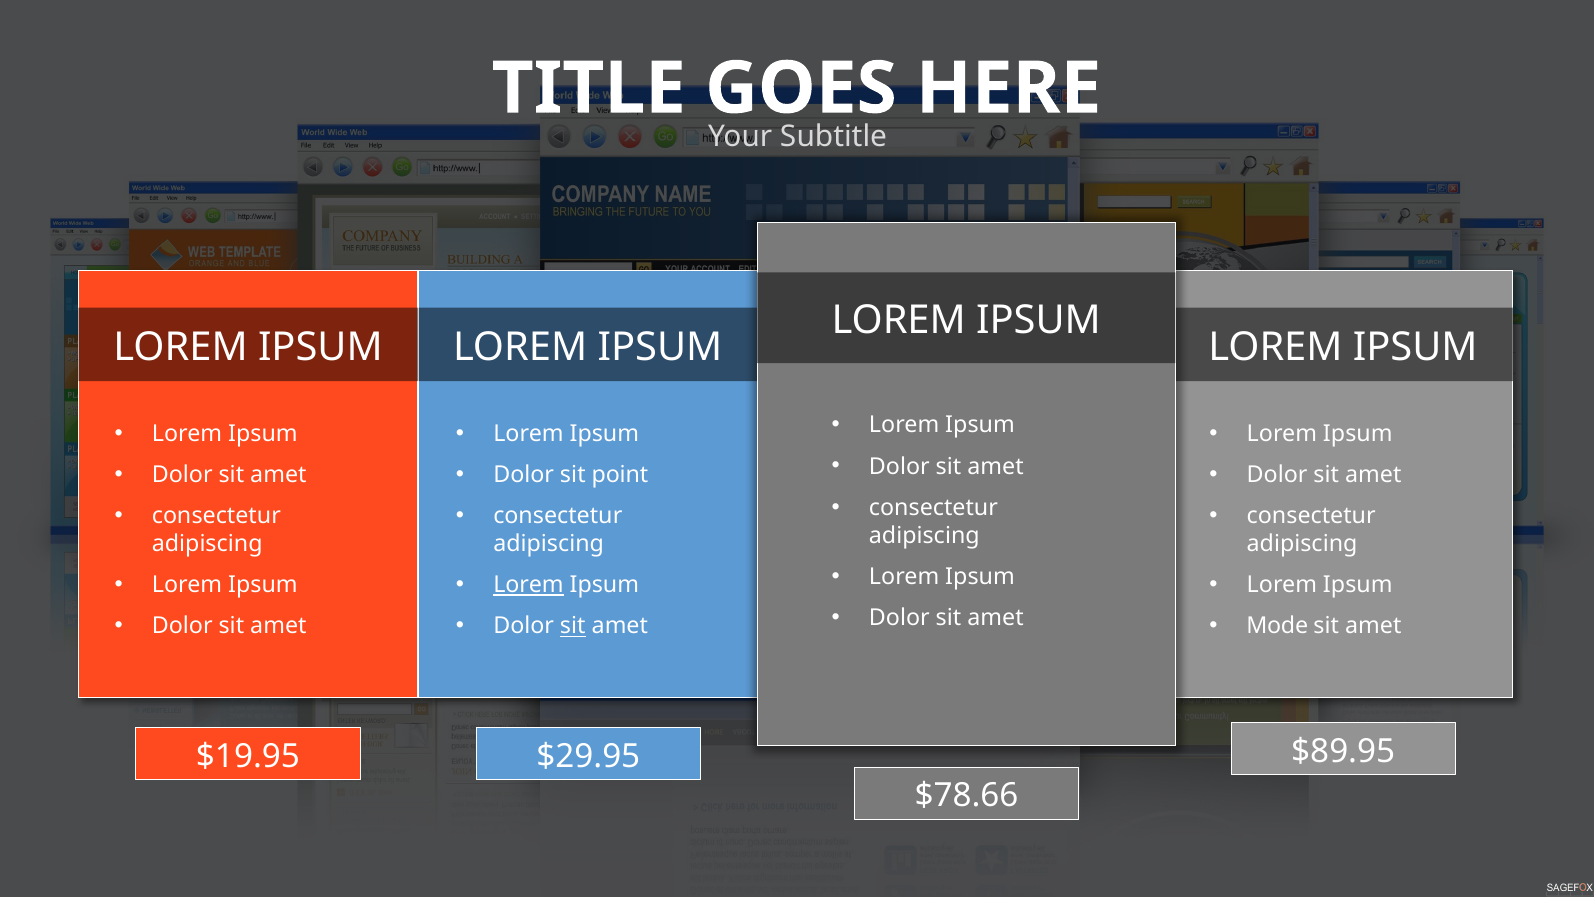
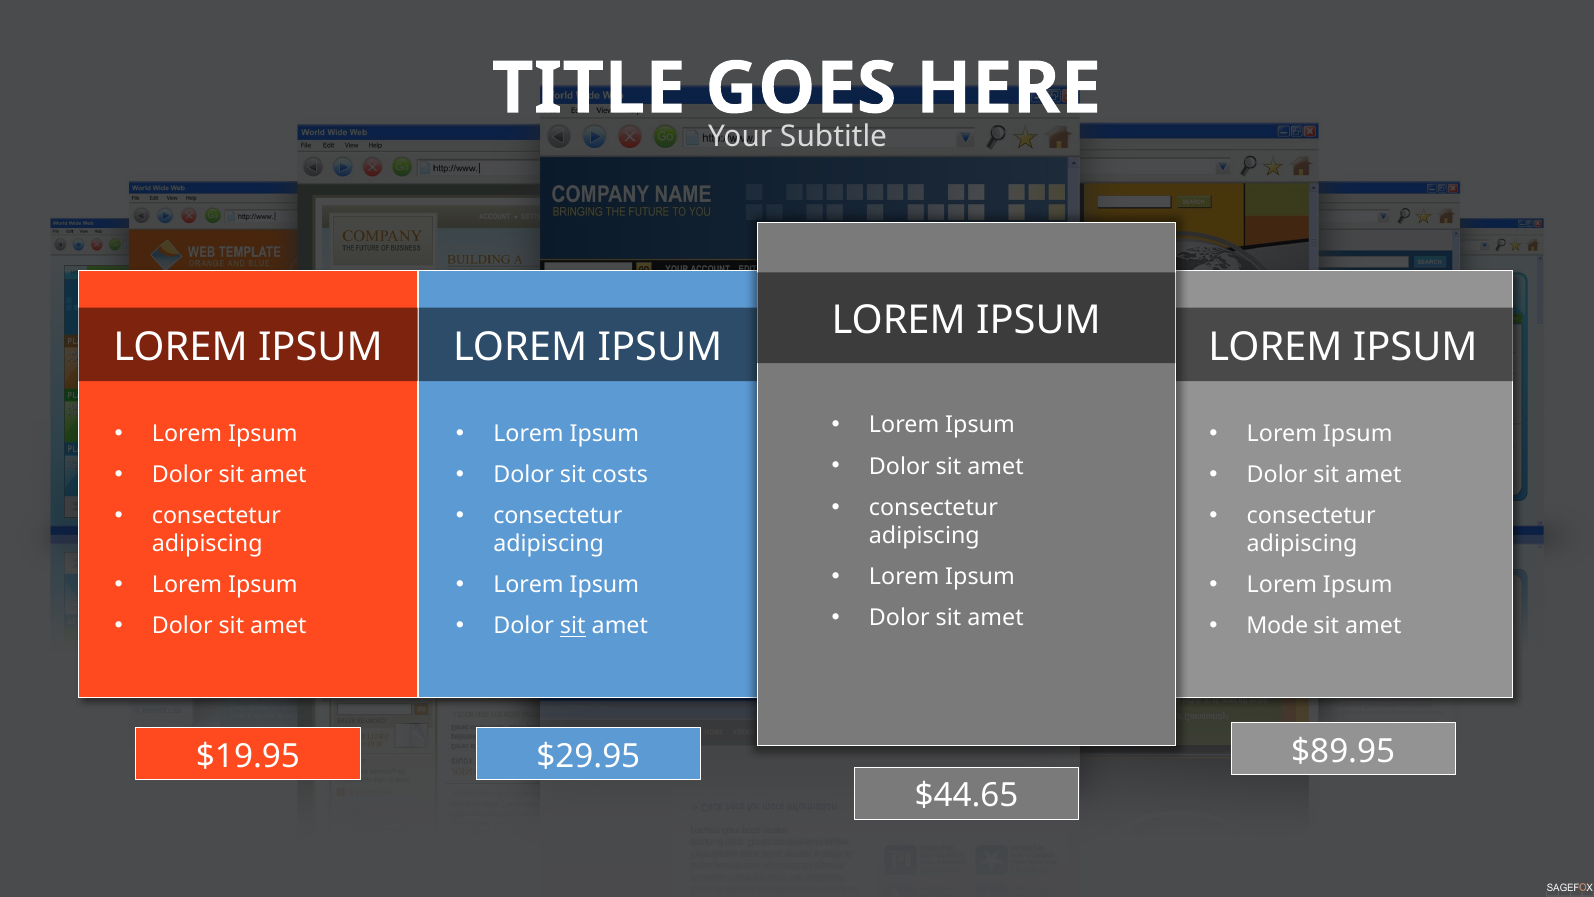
point: point -> costs (620, 475)
Lorem underline: present -> none (528, 585)
$78.66: $78.66 -> $44.65 (966, 796)
